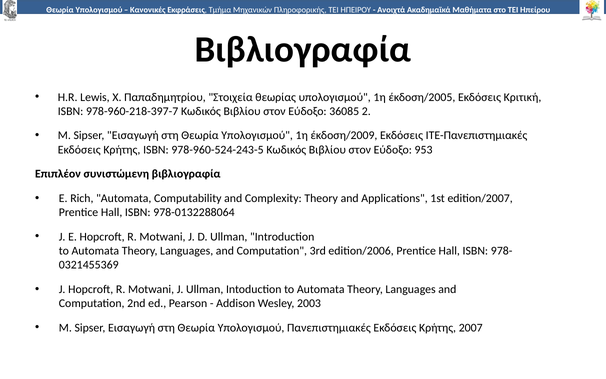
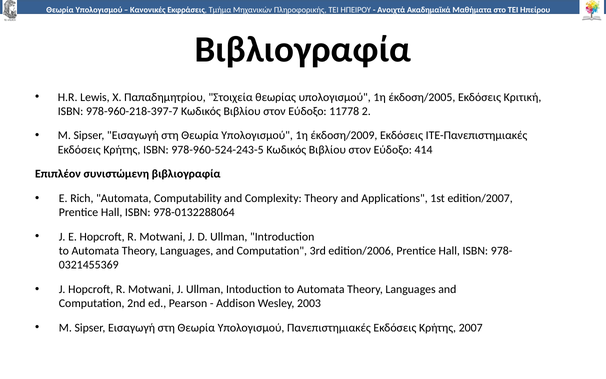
36085: 36085 -> 11778 (344, 111)
953: 953 -> 414 (424, 150)
